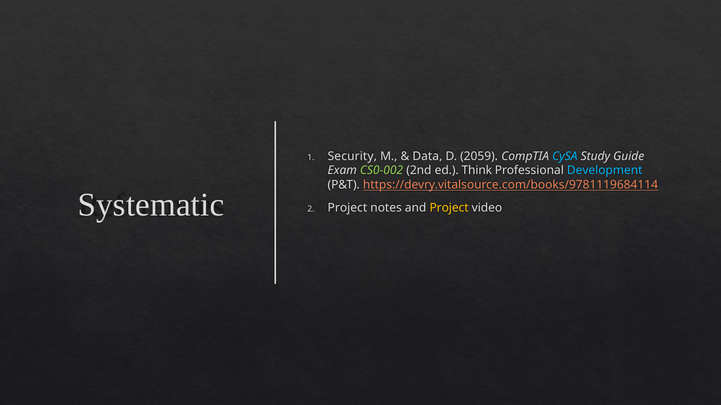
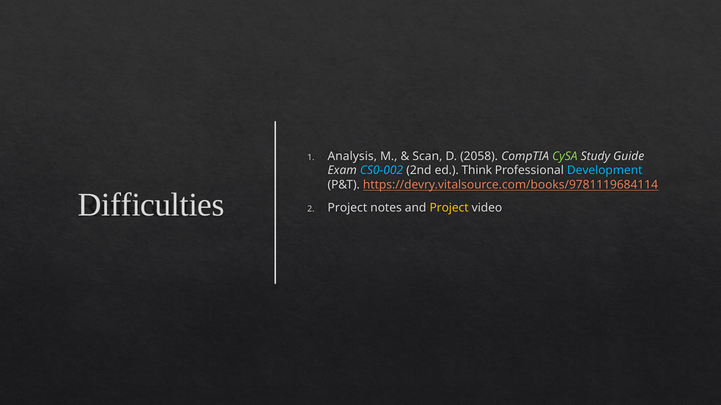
Security: Security -> Analysis (352, 156)
Data: Data -> Scan (427, 156)
2059: 2059 -> 2058 (479, 156)
CySA colour: light blue -> light green (565, 156)
CS0-002 colour: light green -> light blue (382, 171)
Systematic: Systematic -> Difficulties (151, 205)
